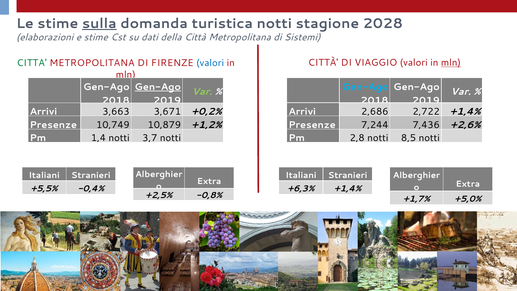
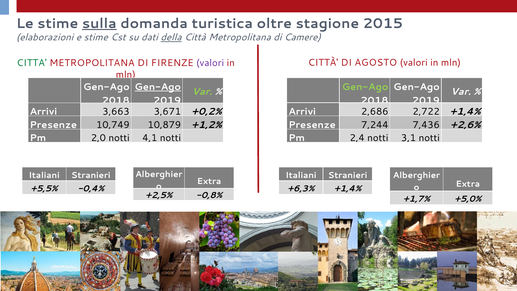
turistica notti: notti -> oltre (274, 24)
2028: 2028 -> 2015 (383, 24)
della underline: none -> present (171, 37)
Sistemi: Sistemi -> Camere (302, 37)
VIAGGIO: VIAGGIO -> AGOSTO (376, 63)
mln underline: present -> none (451, 63)
valori colour: blue -> purple (210, 63)
Gen-Ago colour: light blue -> light green (365, 87)
2,8: 2,8 -> 2,4 (357, 138)
8,5: 8,5 -> 3,1 (409, 138)
1,4: 1,4 -> 2,0 (98, 138)
3,7: 3,7 -> 4,1 (150, 138)
